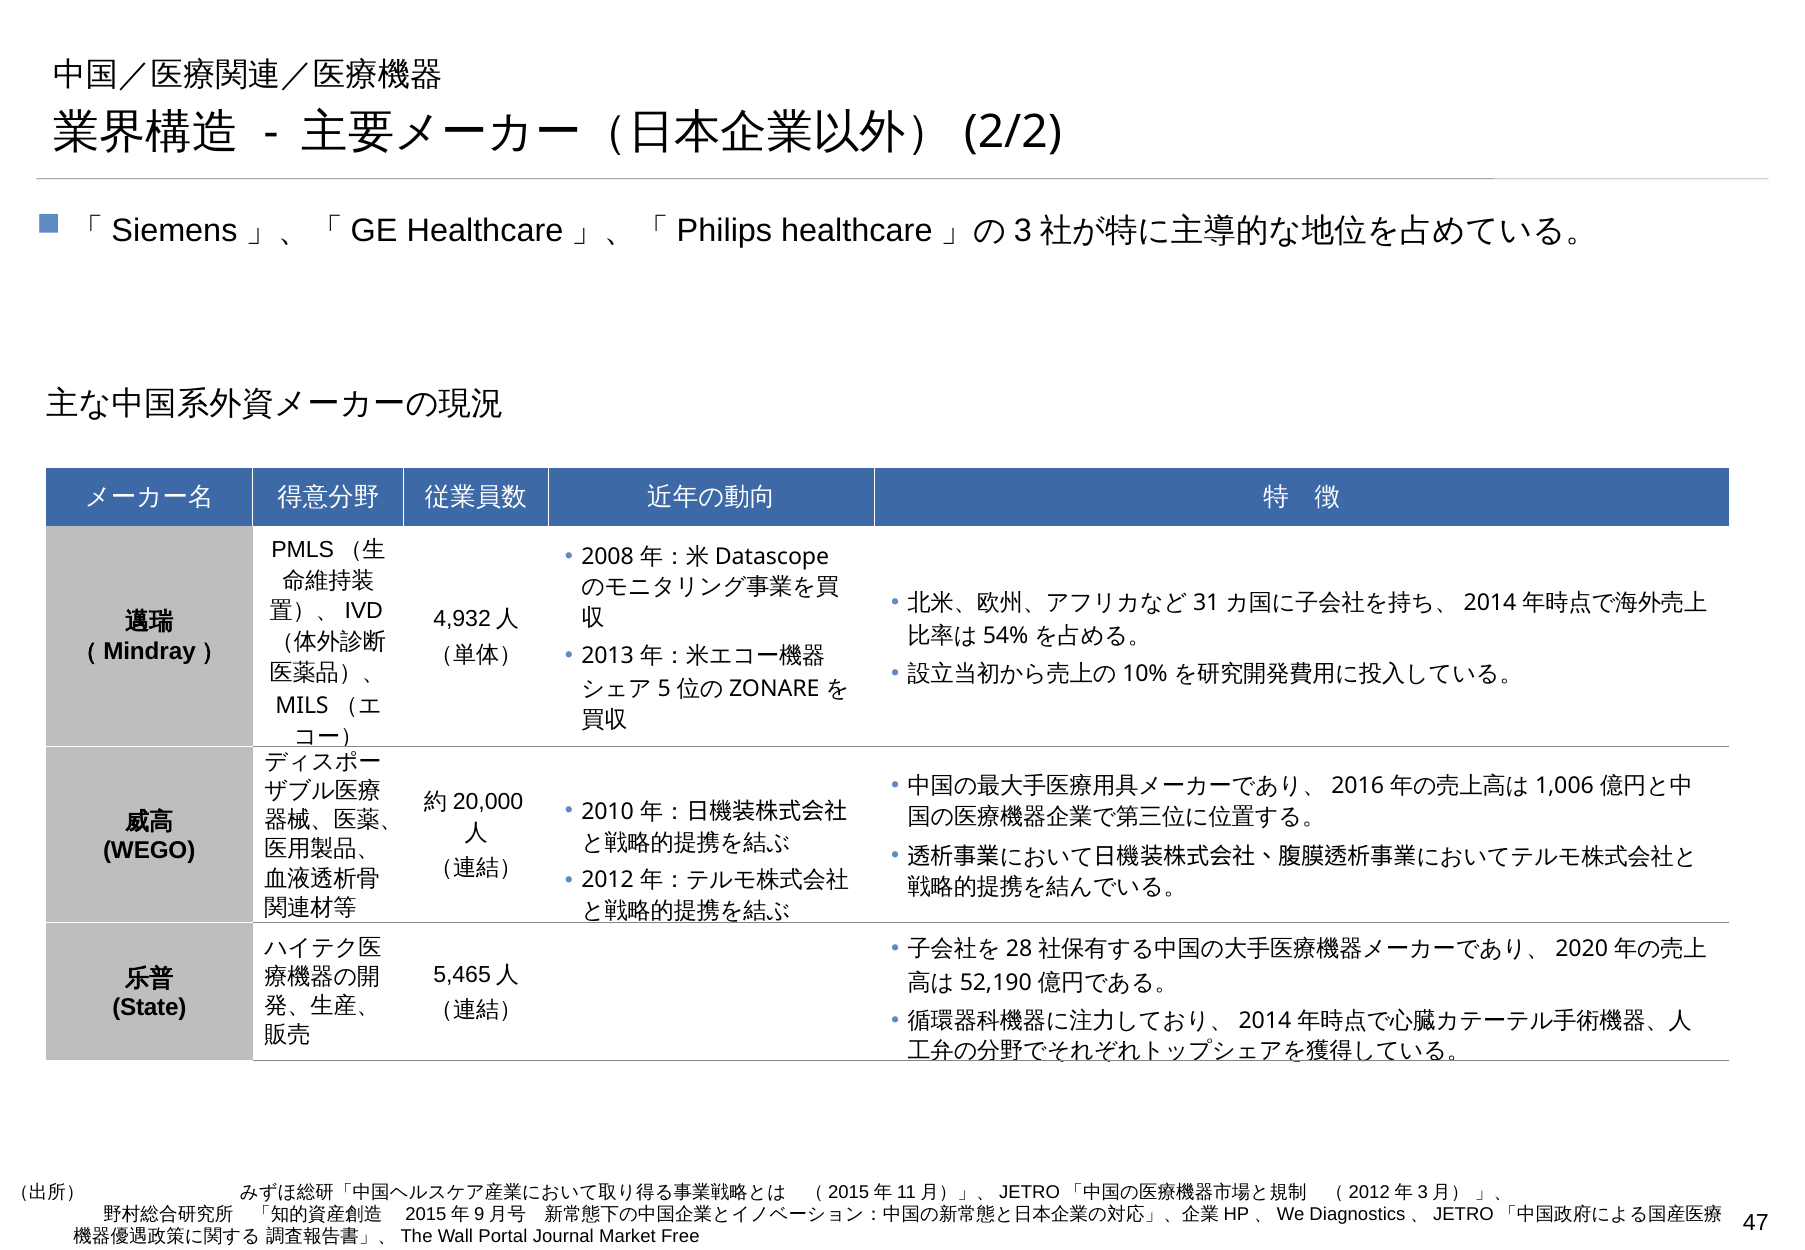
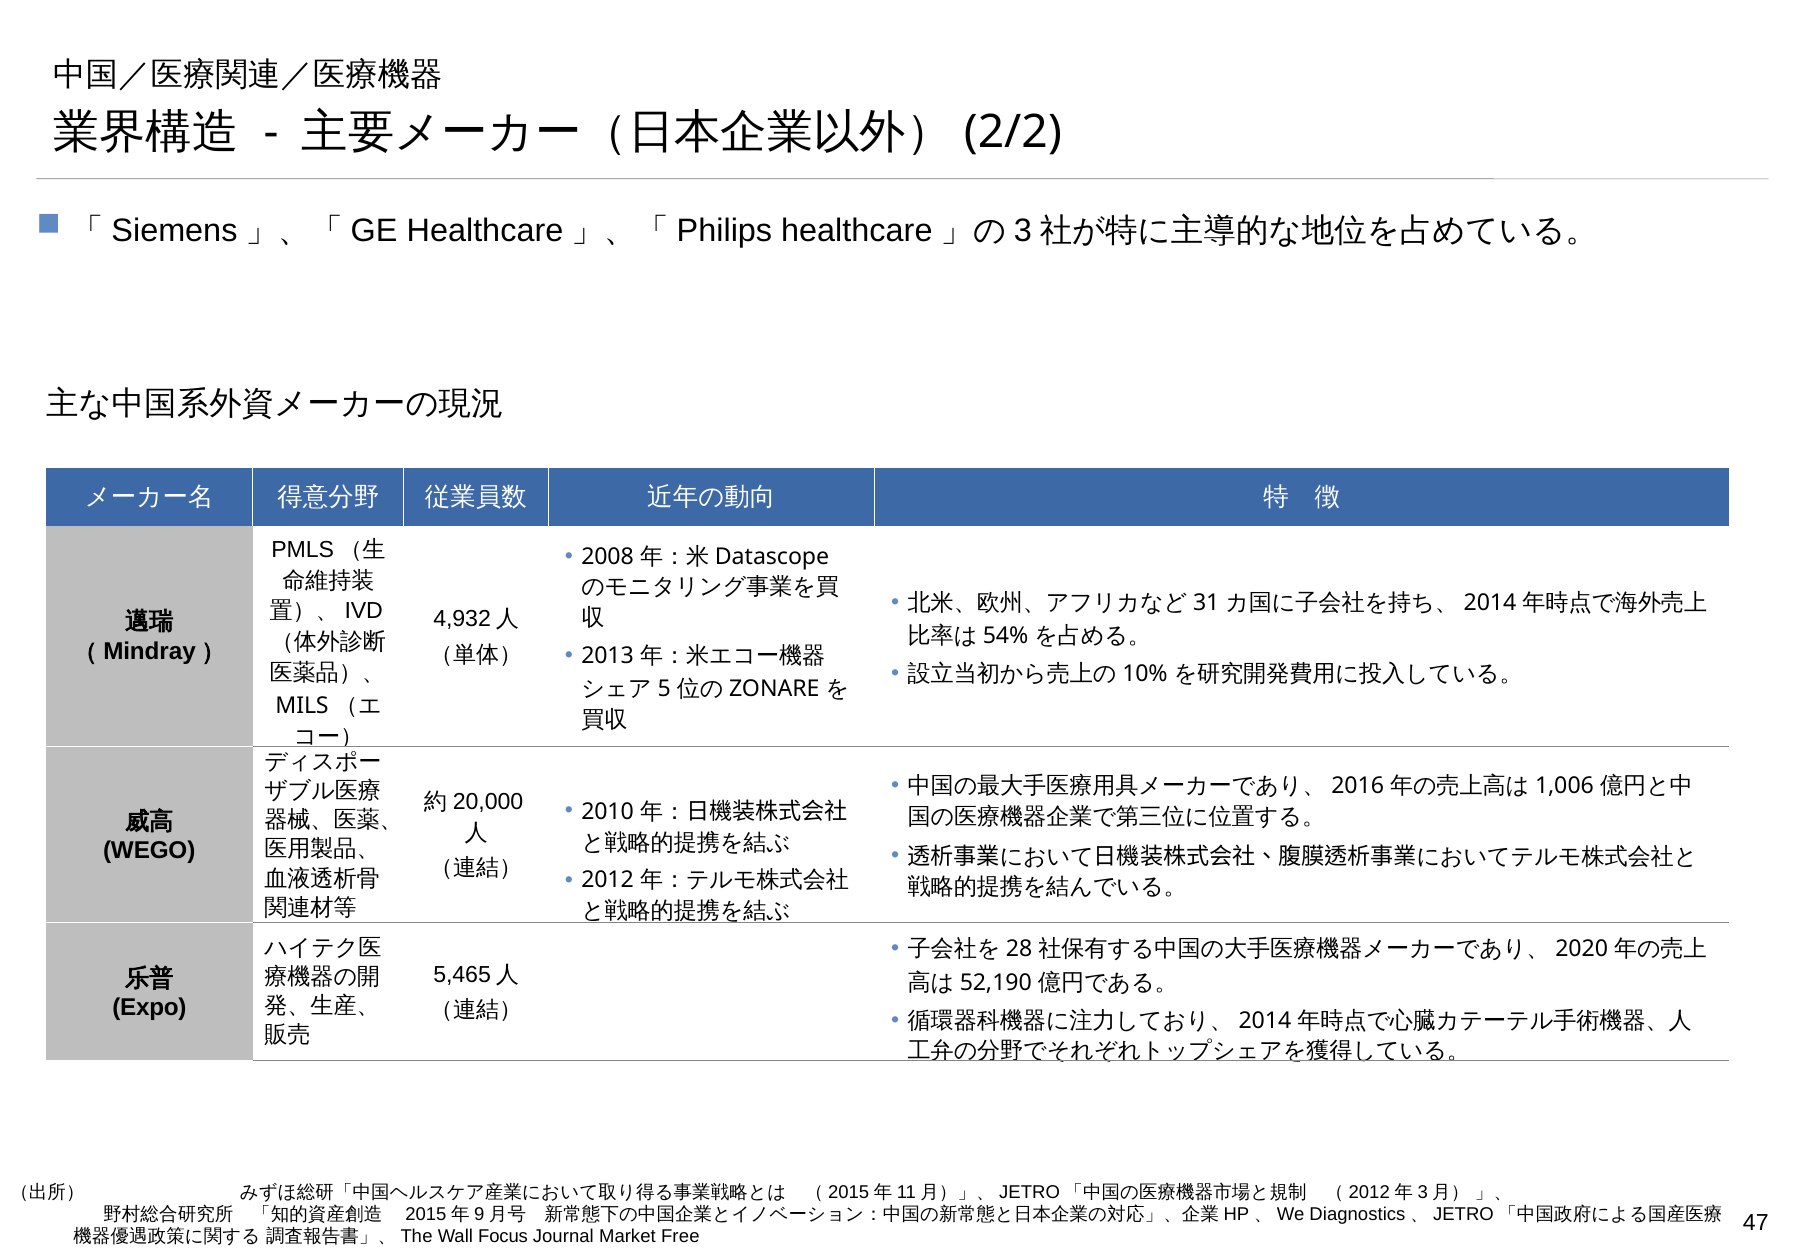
State: State -> Expo (149, 1007)
Portal: Portal -> Focus (503, 1236)
